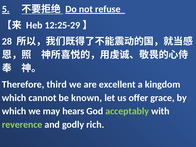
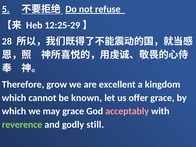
third: third -> grow (57, 84)
may hears: hears -> grace (73, 111)
acceptably colour: light green -> pink (127, 111)
rich: rich -> still (95, 125)
